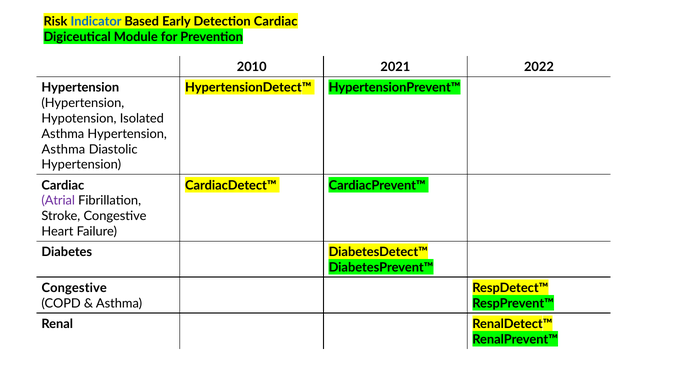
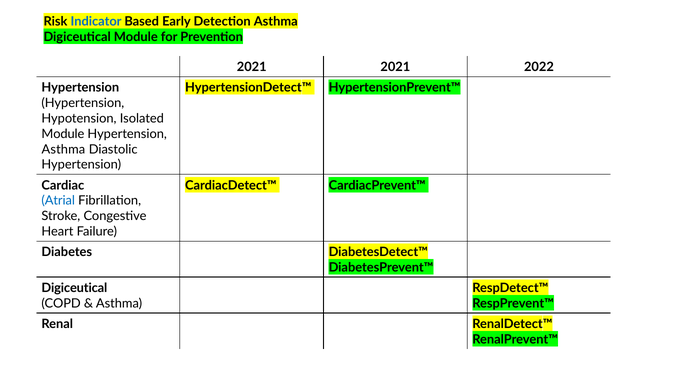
Detection Cardiac: Cardiac -> Asthma (276, 21)
2010: 2010 -> 2021 (252, 67)
Asthma: Asthma -> Module (63, 134)
Atrial colour: purple -> blue (58, 201)
Congestive: Congestive -> Digiceutical (74, 288)
